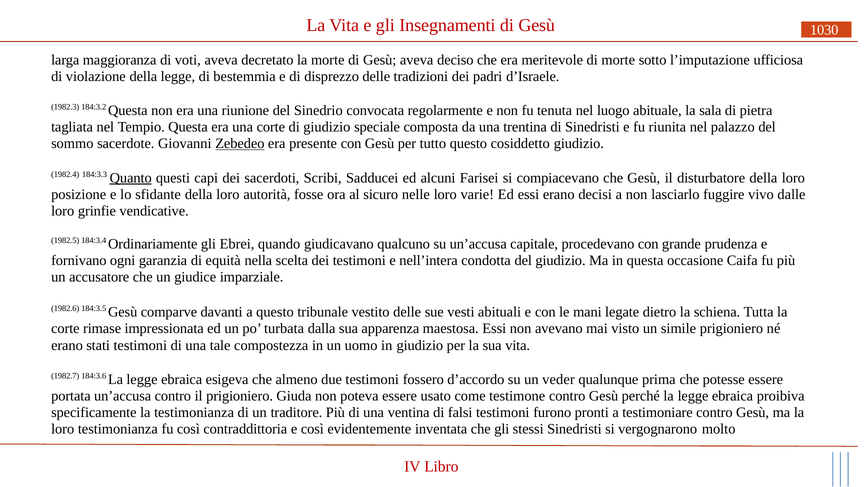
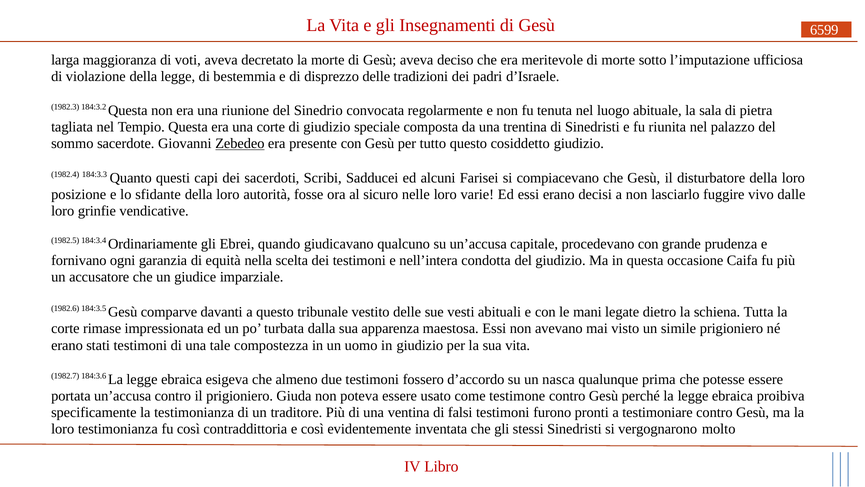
1030: 1030 -> 6599 (824, 30)
Quanto underline: present -> none (131, 178)
veder: veder -> nasca (558, 380)
